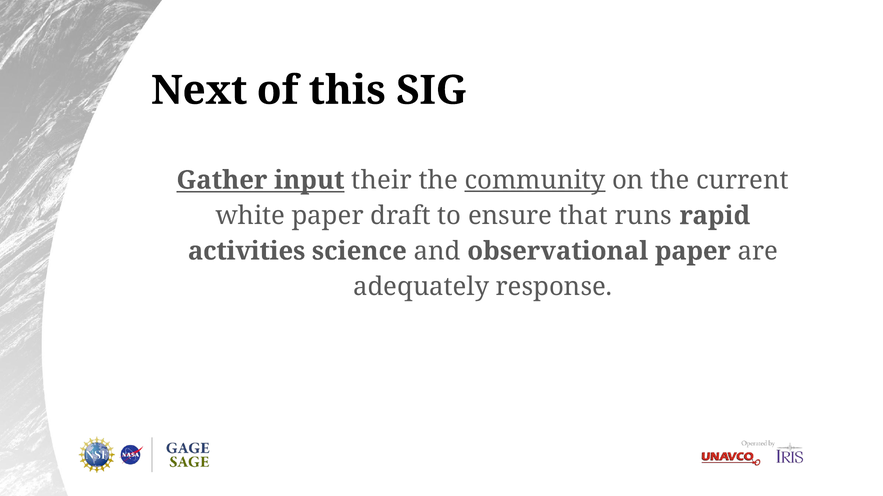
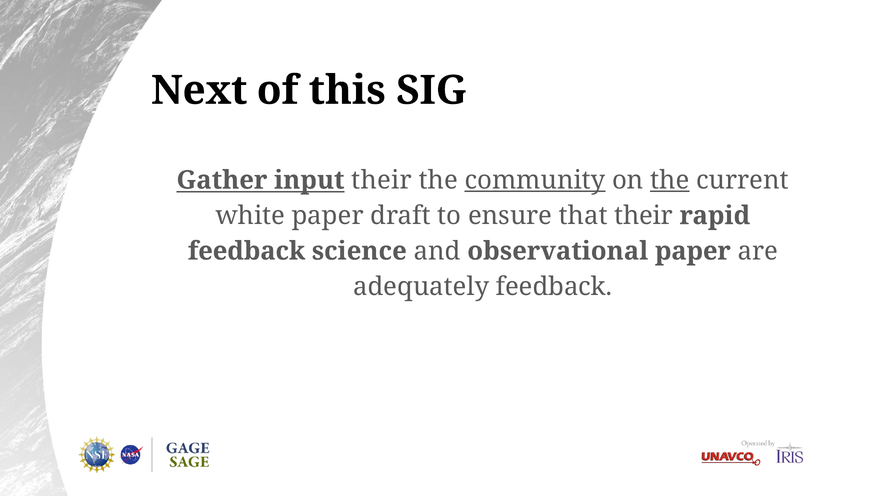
the underline: none -> present (670, 180)
that runs: runs -> their (644, 216)
activities: activities -> feedback (247, 251)
adequately response: response -> feedback (554, 287)
